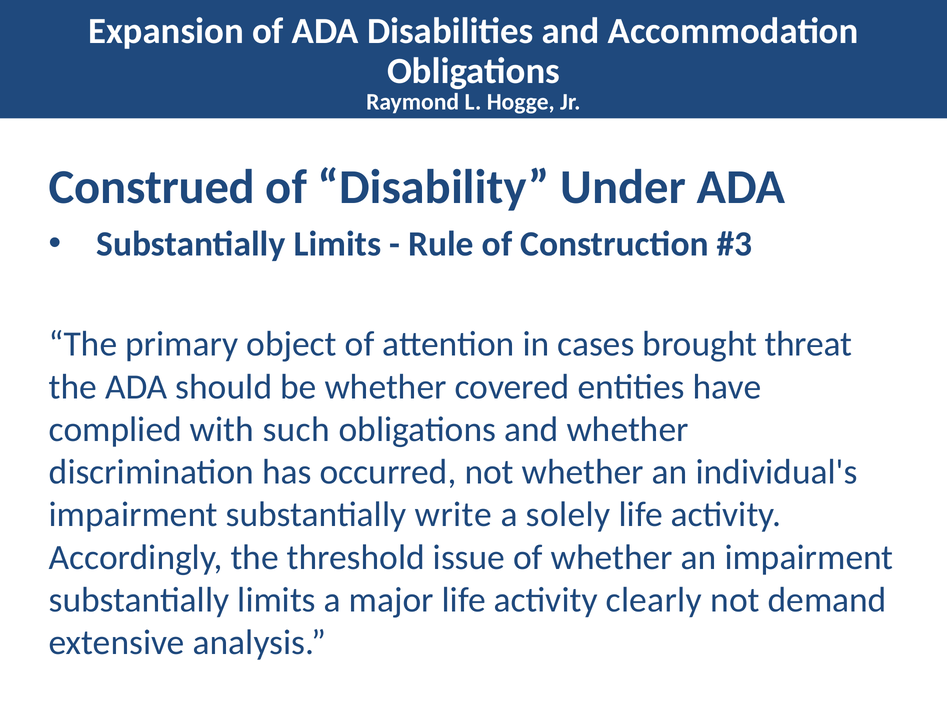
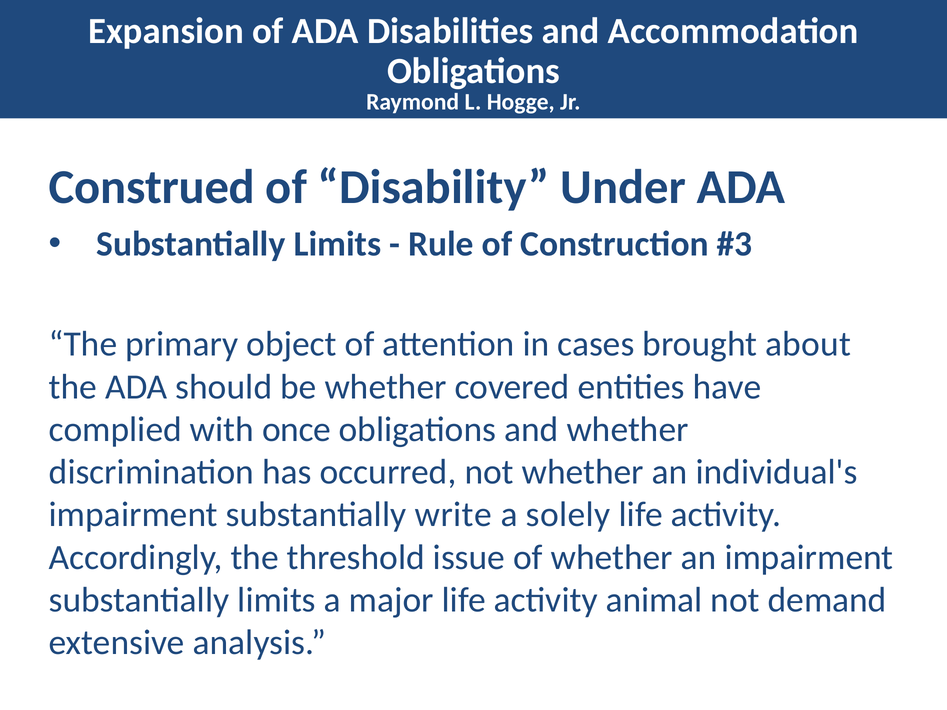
threat: threat -> about (808, 344)
such: such -> once (297, 430)
clearly: clearly -> animal (654, 600)
